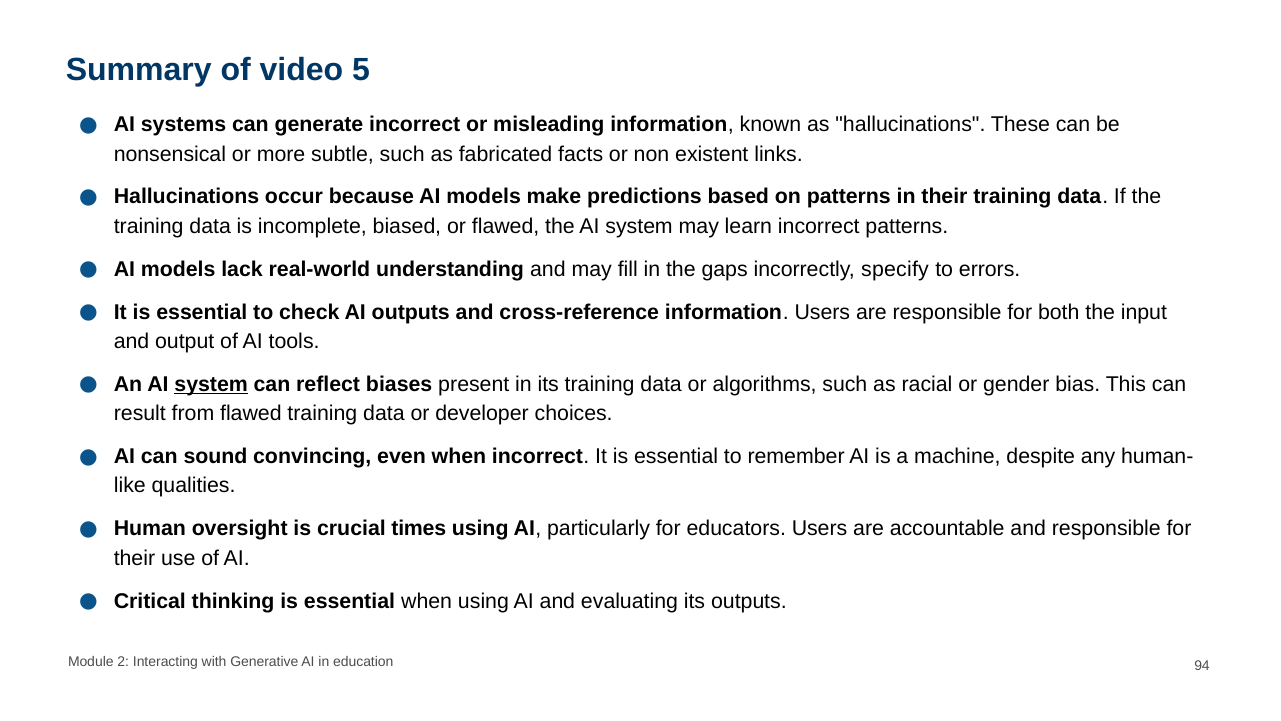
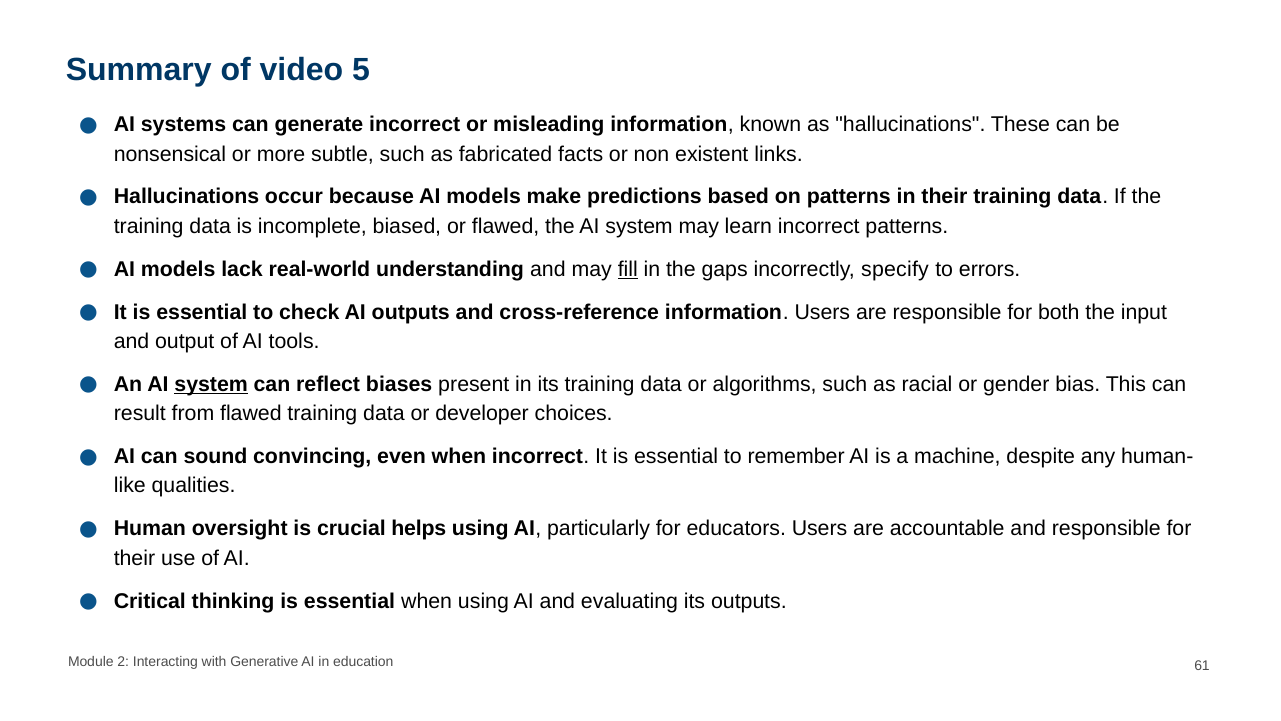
fill underline: none -> present (628, 269)
times: times -> helps (419, 528)
94: 94 -> 61 (1202, 666)
